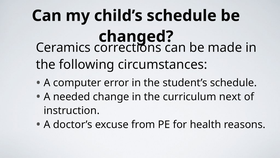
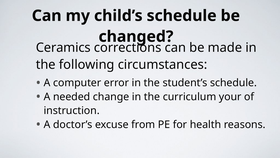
next: next -> your (230, 96)
